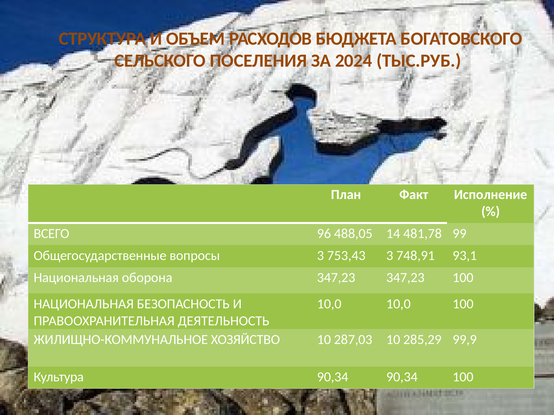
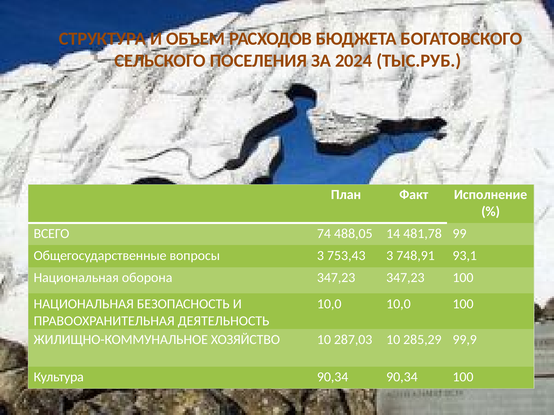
96: 96 -> 74 (324, 234)
